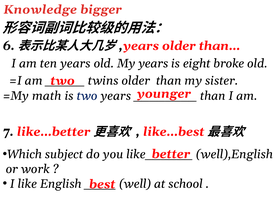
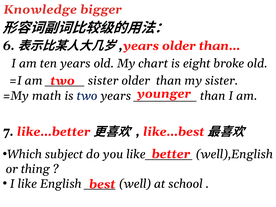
My years: years -> chart (153, 63)
twins: twins -> sister (103, 81)
work: work -> thing (35, 169)
